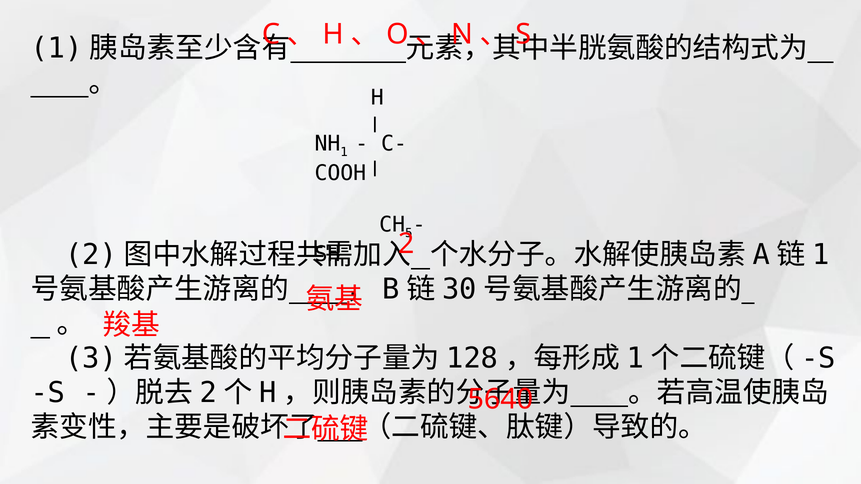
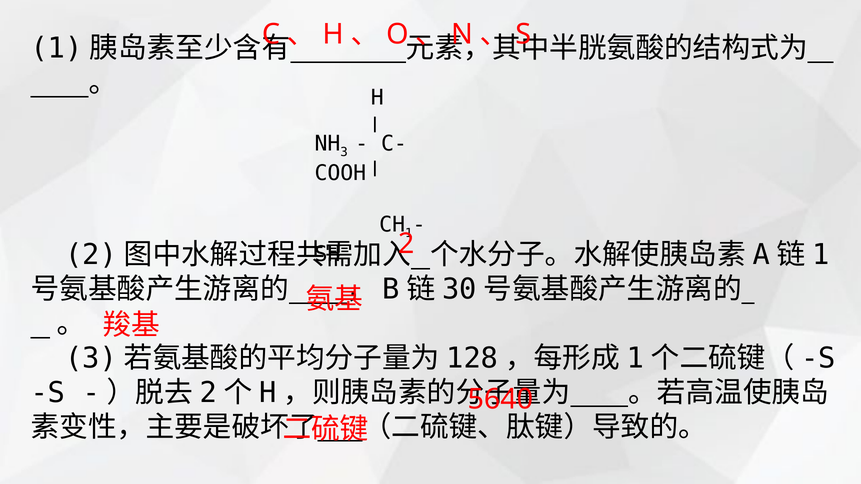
1: 1 -> 3 (344, 152)
5: 5 -> 1 (409, 233)
